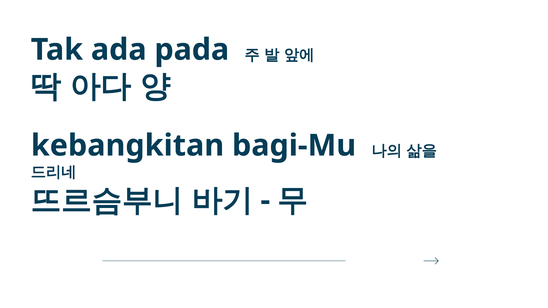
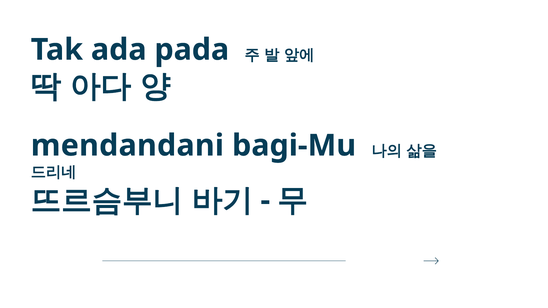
kebangkitan: kebangkitan -> mendandani (127, 146)
